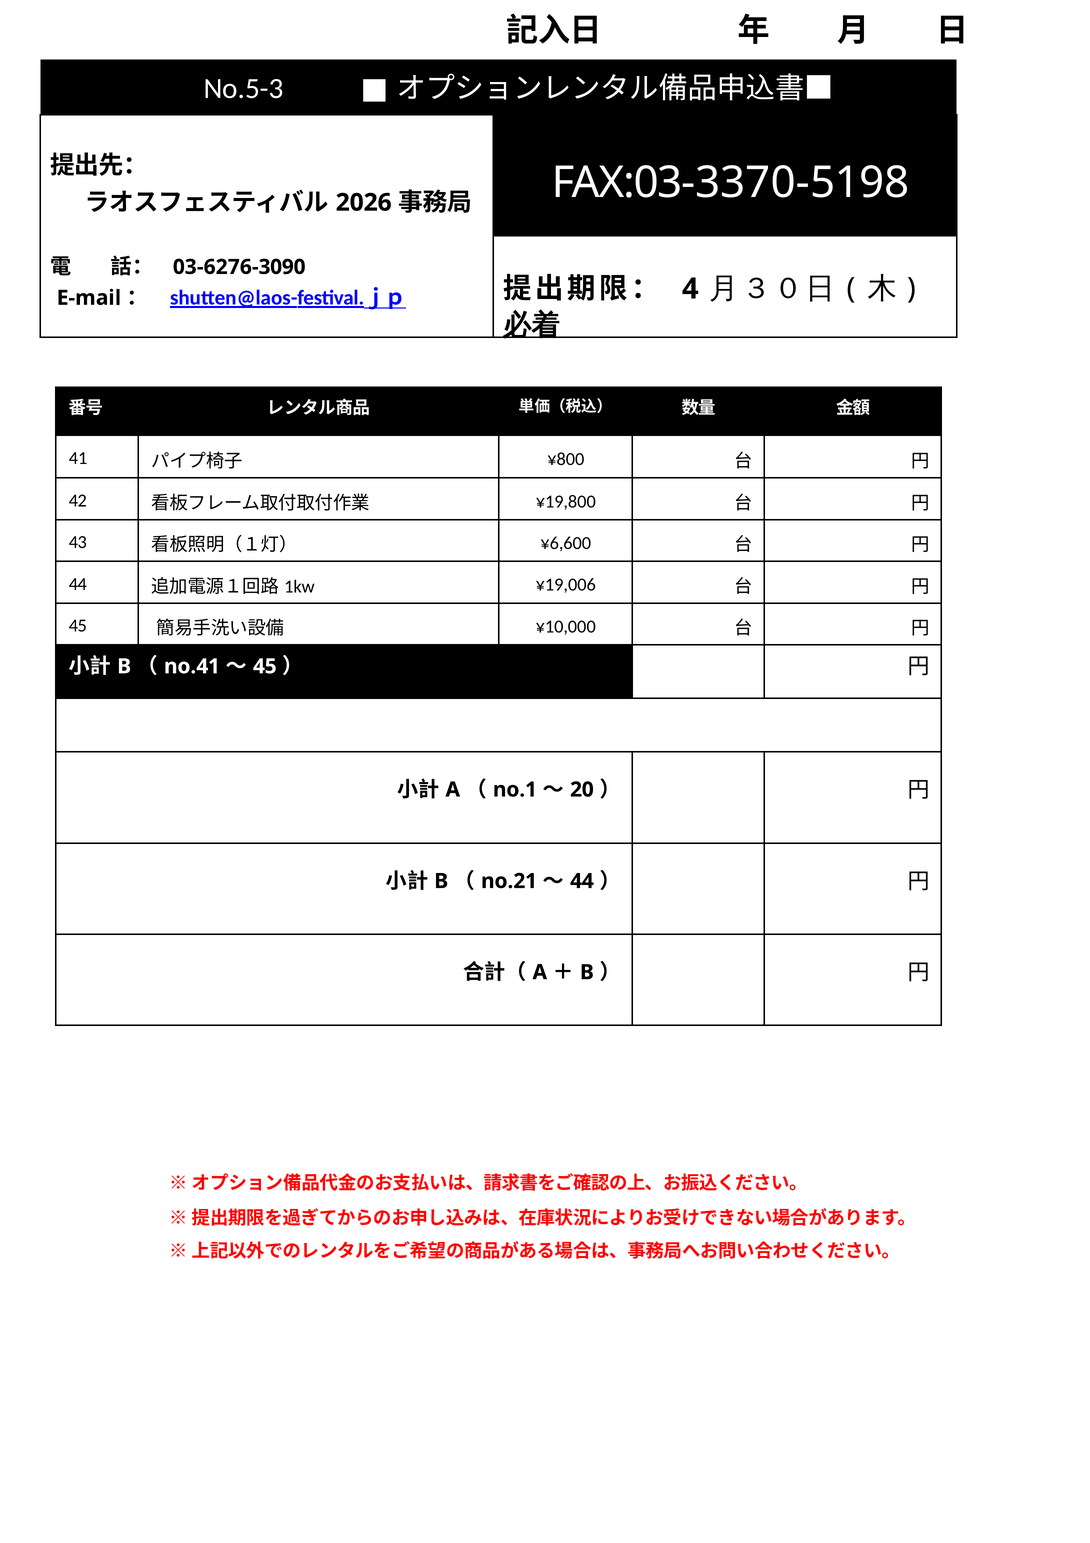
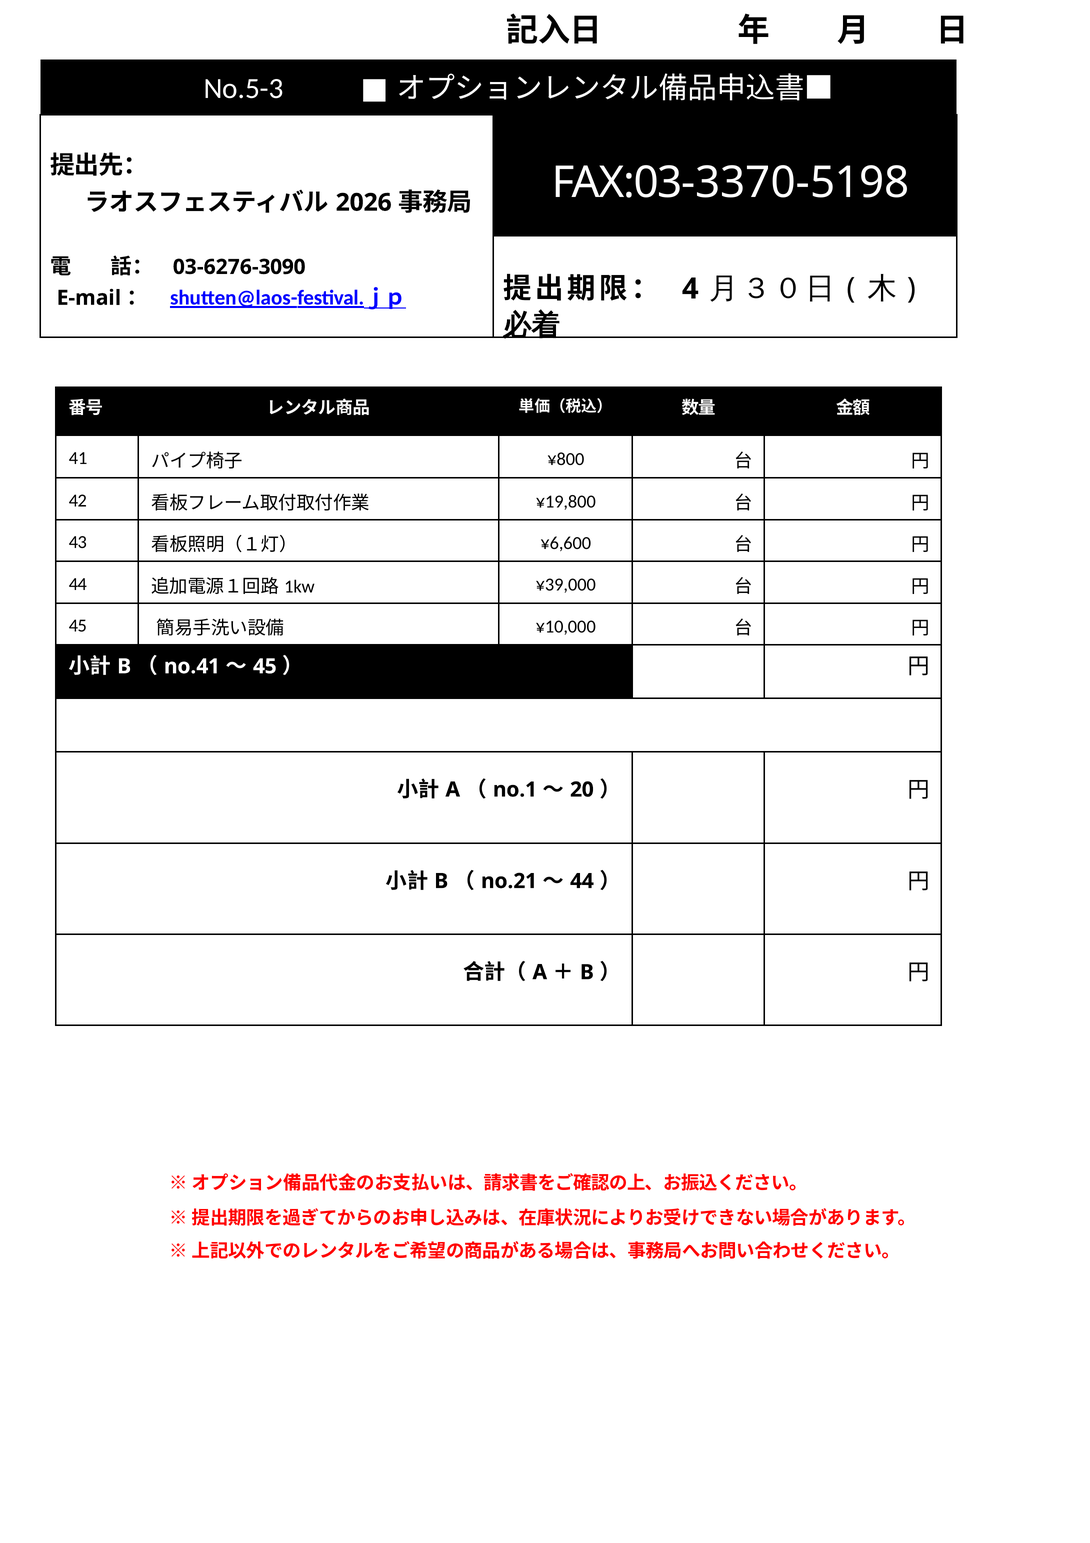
¥19,006: ¥19,006 -> ¥39,000 (566, 585)
